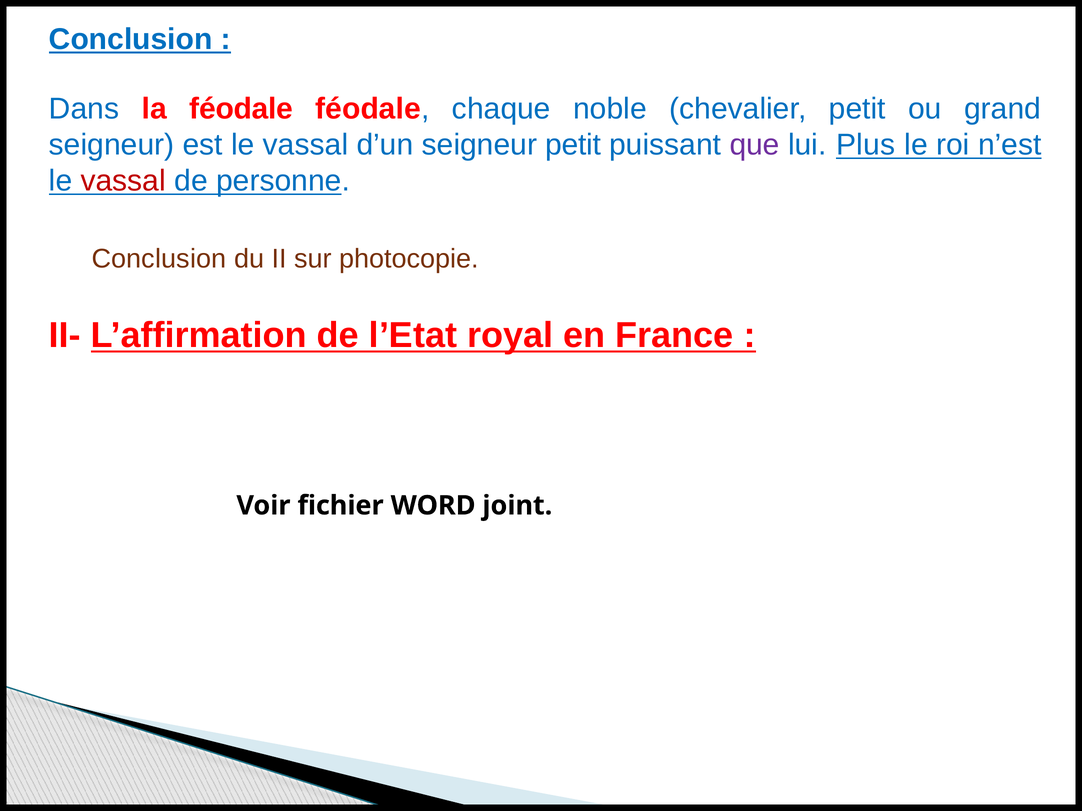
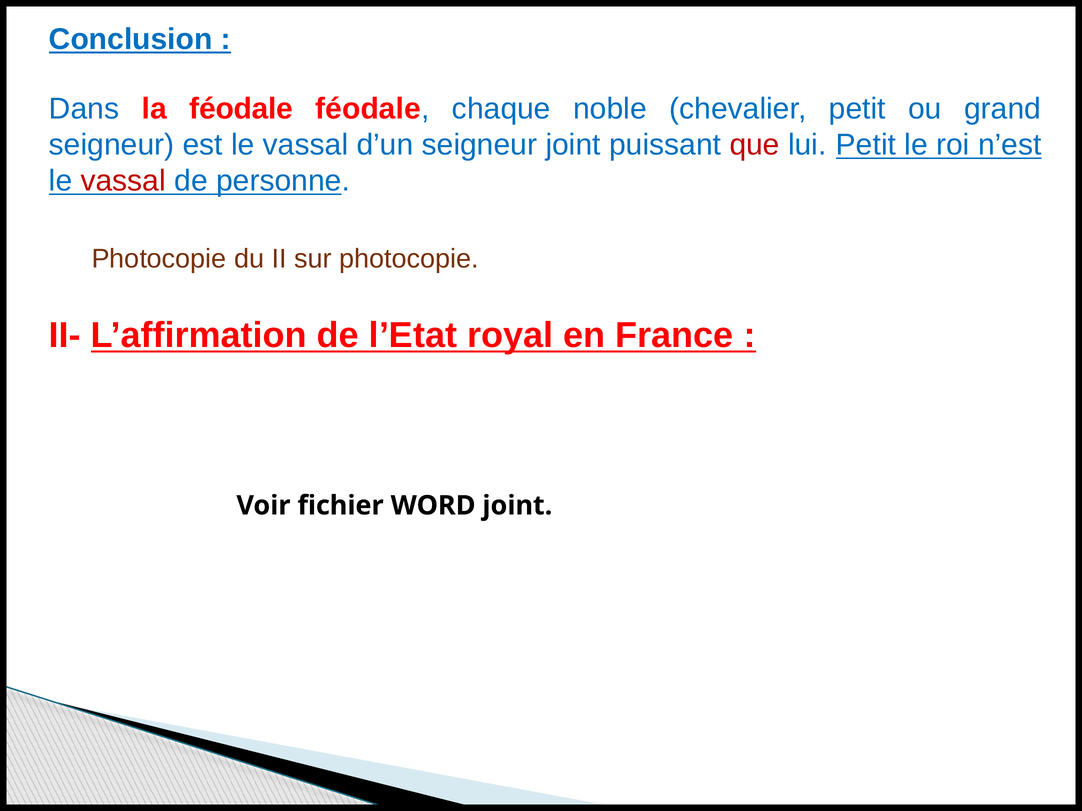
seigneur petit: petit -> joint (573, 145)
que colour: purple -> red (755, 145)
lui Plus: Plus -> Petit (866, 145)
Conclusion: Conclusion -> Photocopie (159, 259)
